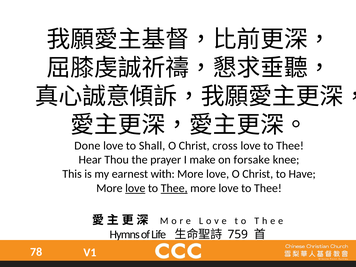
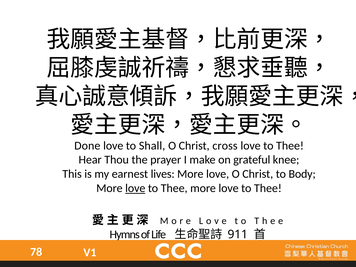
forsake: forsake -> grateful (252, 160)
with: with -> lives (163, 174)
Have: Have -> Body (302, 174)
Thee underline: present -> none (174, 188)
759: 759 -> 911 (238, 234)
